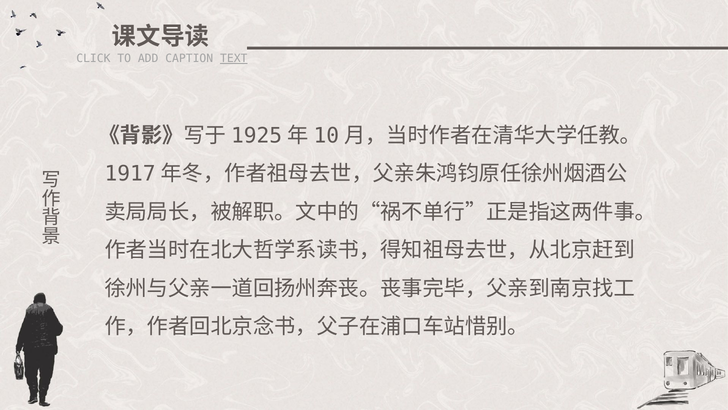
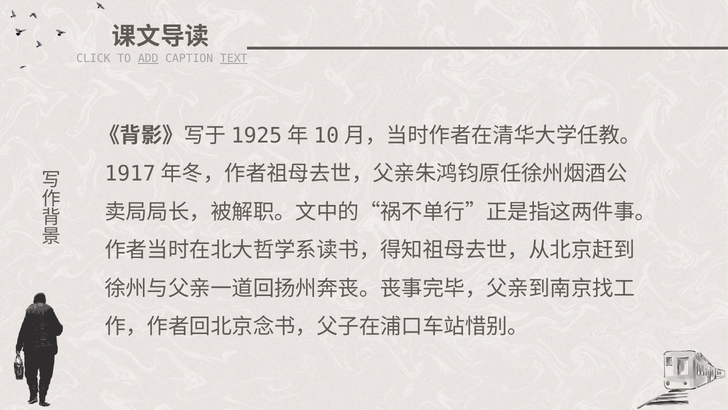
ADD underline: none -> present (148, 59)
